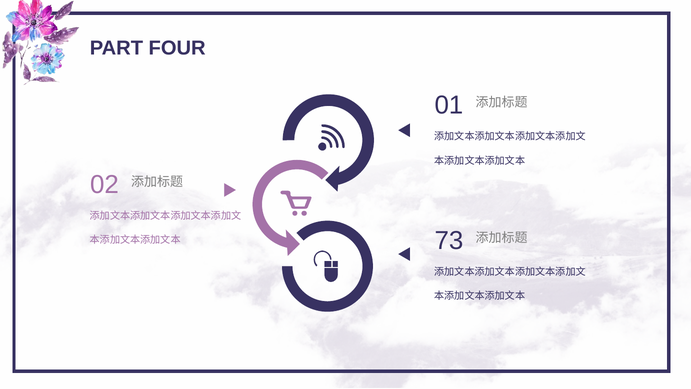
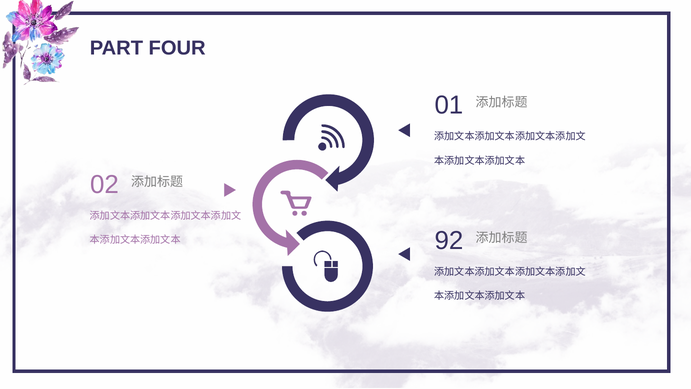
73: 73 -> 92 (449, 240)
